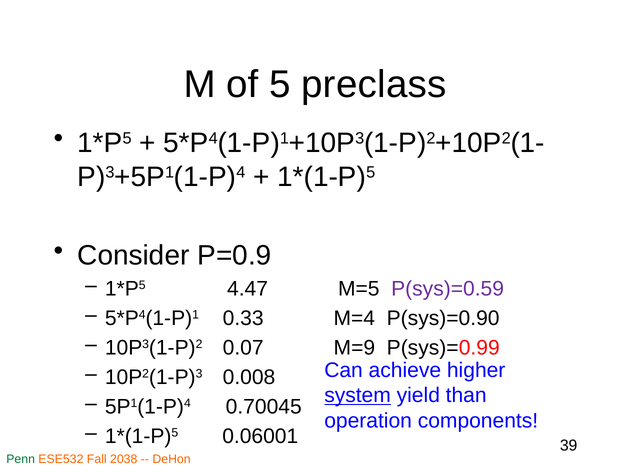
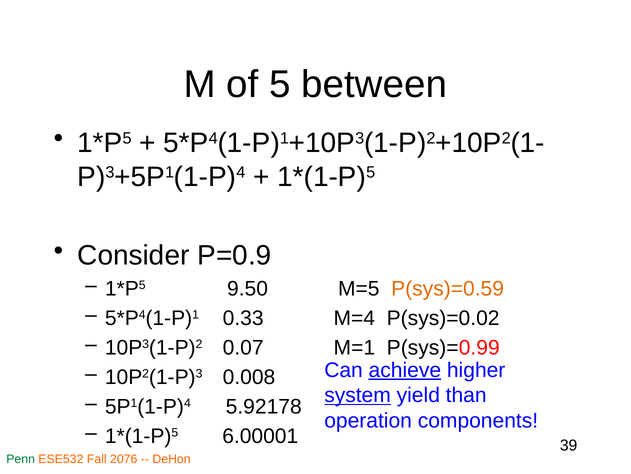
preclass: preclass -> between (374, 84)
4.47: 4.47 -> 9.50 (248, 288)
P(sys)=0.59 colour: purple -> orange (448, 288)
P(sys)=0.90: P(sys)=0.90 -> P(sys)=0.02 (443, 318)
M=9: M=9 -> M=1 (354, 347)
achieve underline: none -> present (405, 369)
0.70045: 0.70045 -> 5.92178 (264, 406)
0.06001: 0.06001 -> 6.00001 (260, 435)
2038: 2038 -> 2076 (124, 458)
